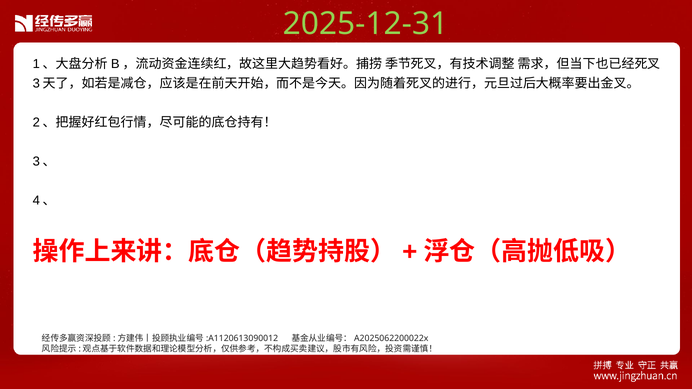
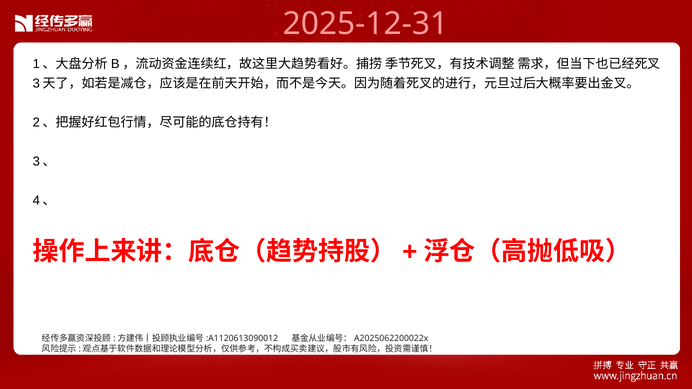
2025-12-31 colour: light green -> pink (365, 24)
